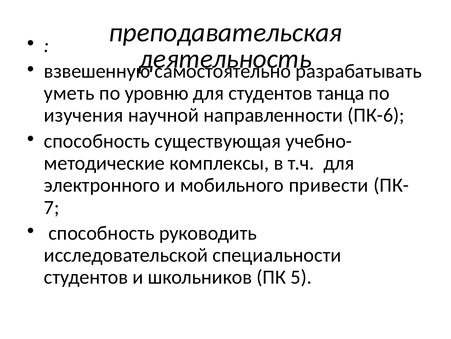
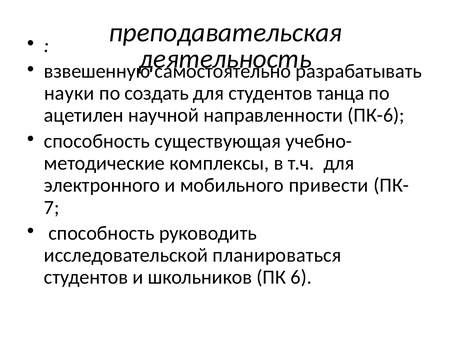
уметь: уметь -> науки (69, 93)
уровню: уровню -> создать (157, 93)
изучения: изучения -> ацетилен (84, 115)
специальности: специальности -> планироваться (277, 255)
5: 5 -> 6 (301, 277)
